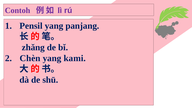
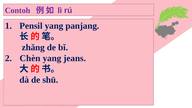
kami: kami -> jeans (75, 58)
